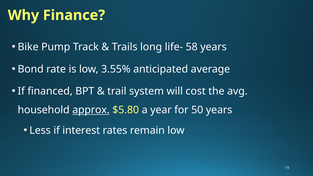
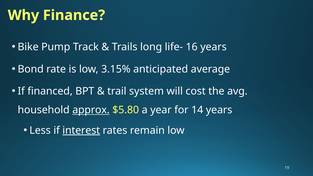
58: 58 -> 16 (192, 47)
3.55%: 3.55% -> 3.15% (116, 69)
50: 50 -> 14 (197, 110)
interest underline: none -> present (81, 130)
